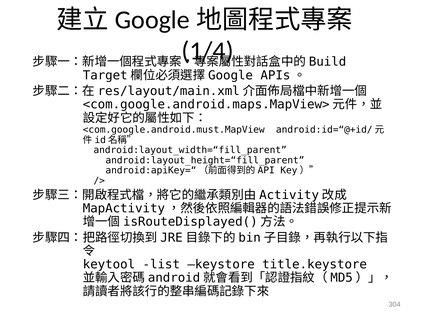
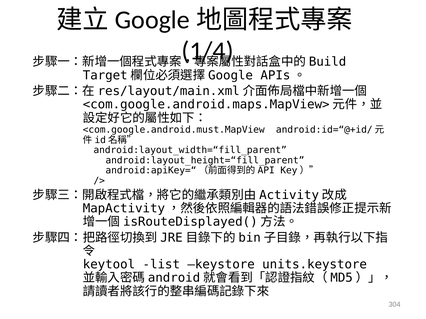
title.keystore: title.keystore -> units.keystore (315, 265)
